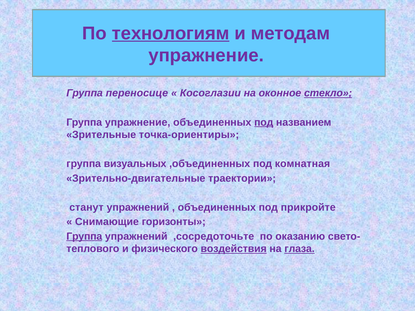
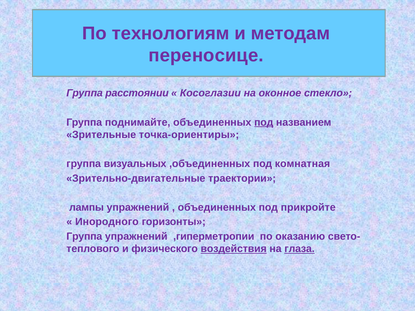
технологиям underline: present -> none (171, 33)
упражнение: упражнение -> переносице (206, 55)
переносице: переносице -> расстоянии (137, 93)
стекло underline: present -> none (328, 93)
Группа упражнение: упражнение -> поднимайте (138, 122)
станут: станут -> лампы (87, 207)
Снимающие: Снимающие -> Инородного (107, 222)
Группа underline: present -> none (84, 236)
,сосредоточьте: ,сосредоточьте -> ,гиперметропии (214, 236)
